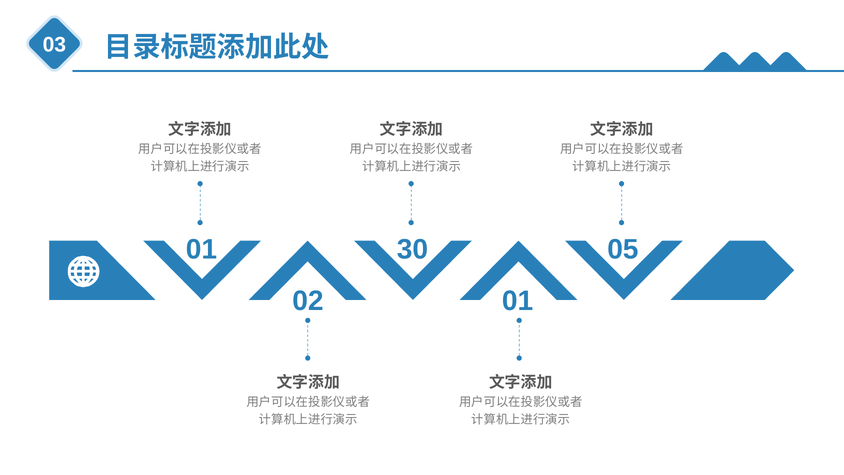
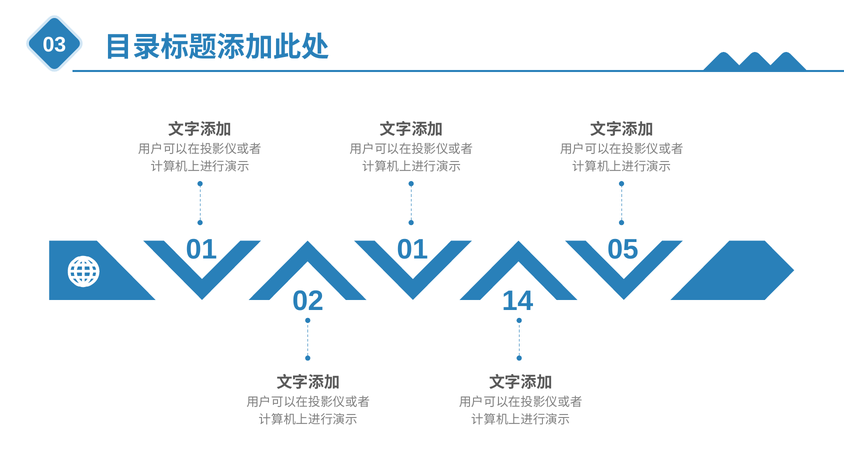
01 30: 30 -> 01 (413, 249)
02 01: 01 -> 14 (518, 301)
